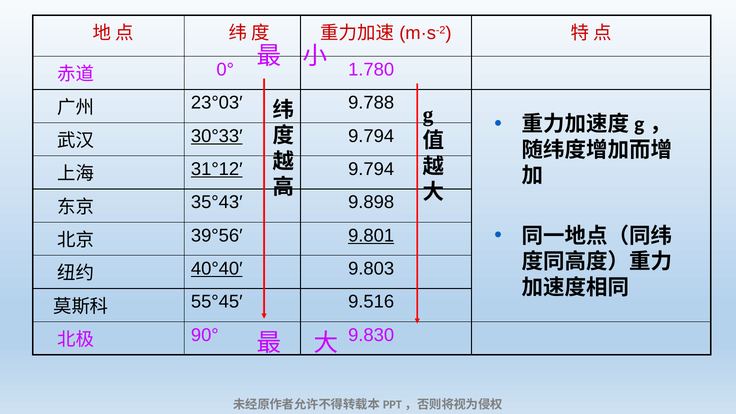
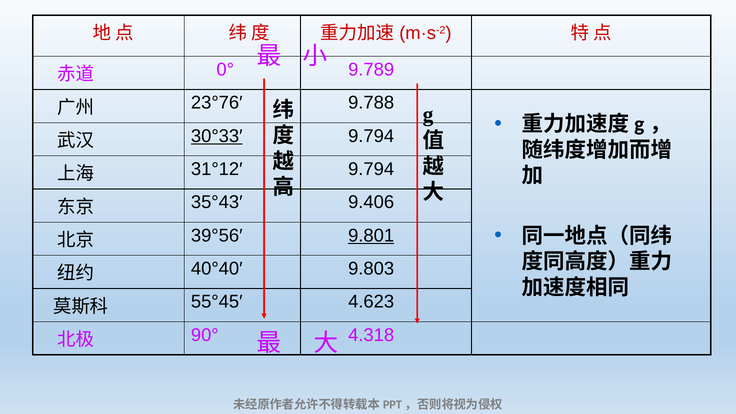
1.780: 1.780 -> 9.789 (371, 70)
23°03′: 23°03′ -> 23°76′ (217, 103)
31°12′ underline: present -> none (217, 169)
9.898: 9.898 -> 9.406 (371, 202)
40°40′ underline: present -> none (217, 269)
9.516: 9.516 -> 4.623 (371, 302)
9.830: 9.830 -> 4.318 (371, 335)
